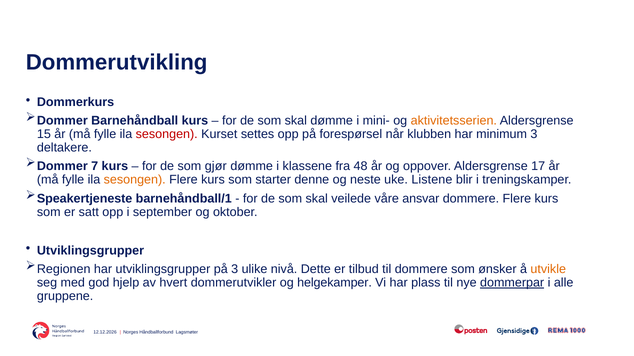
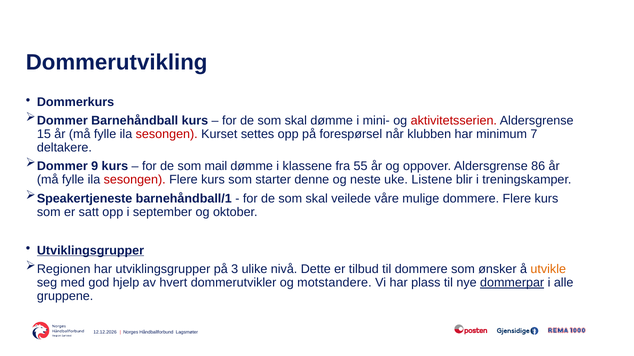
aktivitetsserien colour: orange -> red (454, 121)
minimum 3: 3 -> 7 (534, 134)
7: 7 -> 9 (95, 167)
gjør: gjør -> mail (216, 167)
48: 48 -> 55 (361, 167)
17: 17 -> 86 (538, 167)
sesongen colour: orange -> red (135, 180)
ansvar: ansvar -> mulige (421, 199)
Utviklingsgrupper underline: none -> present (91, 251)
helgekamper: helgekamper -> motstandere (334, 283)
